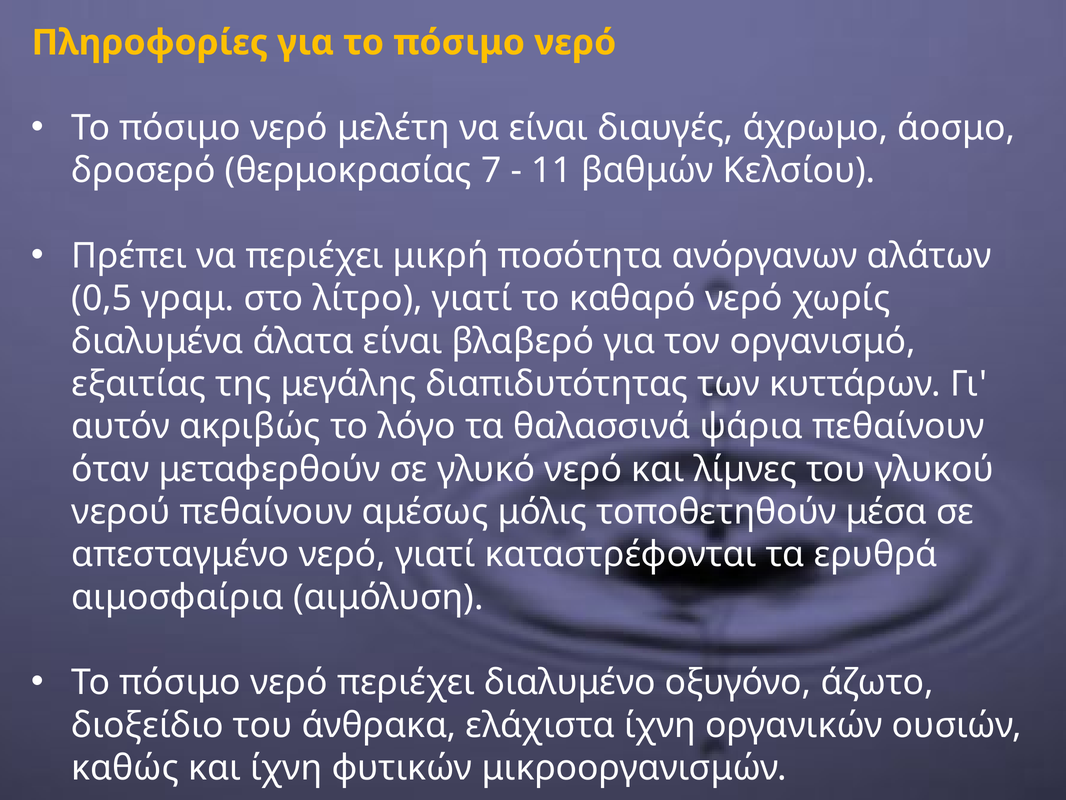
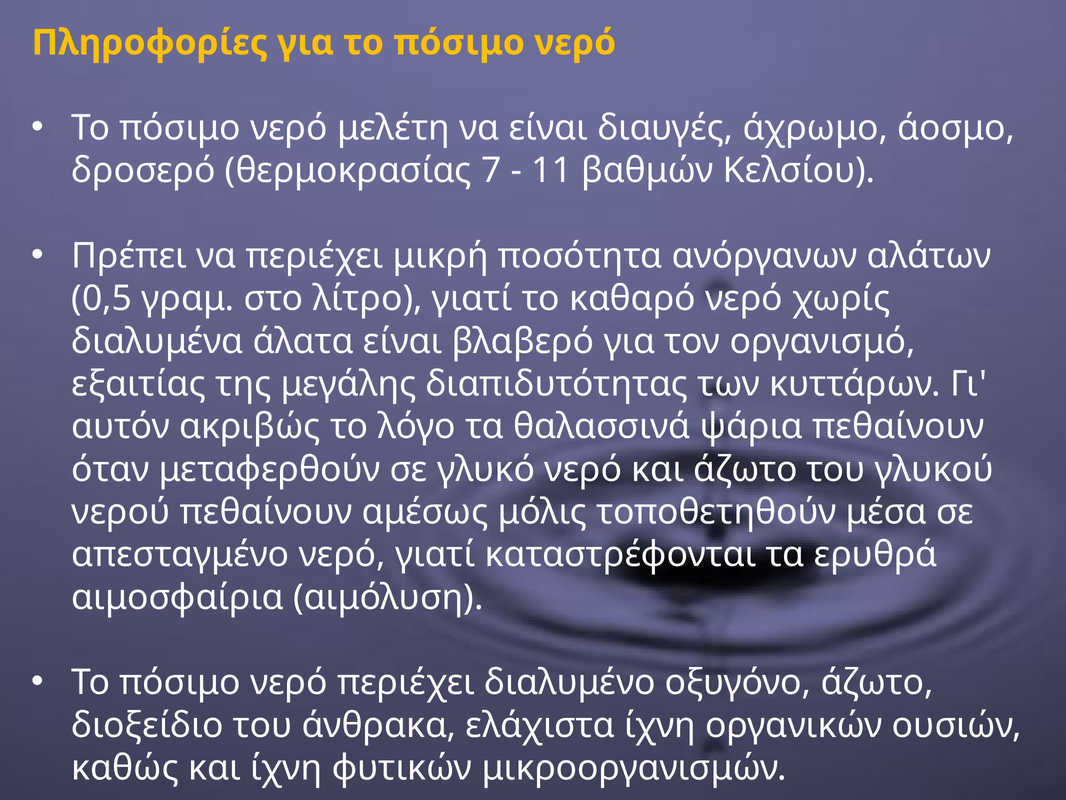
και λίµνες: λίµνες -> άζωτο (745, 469)
